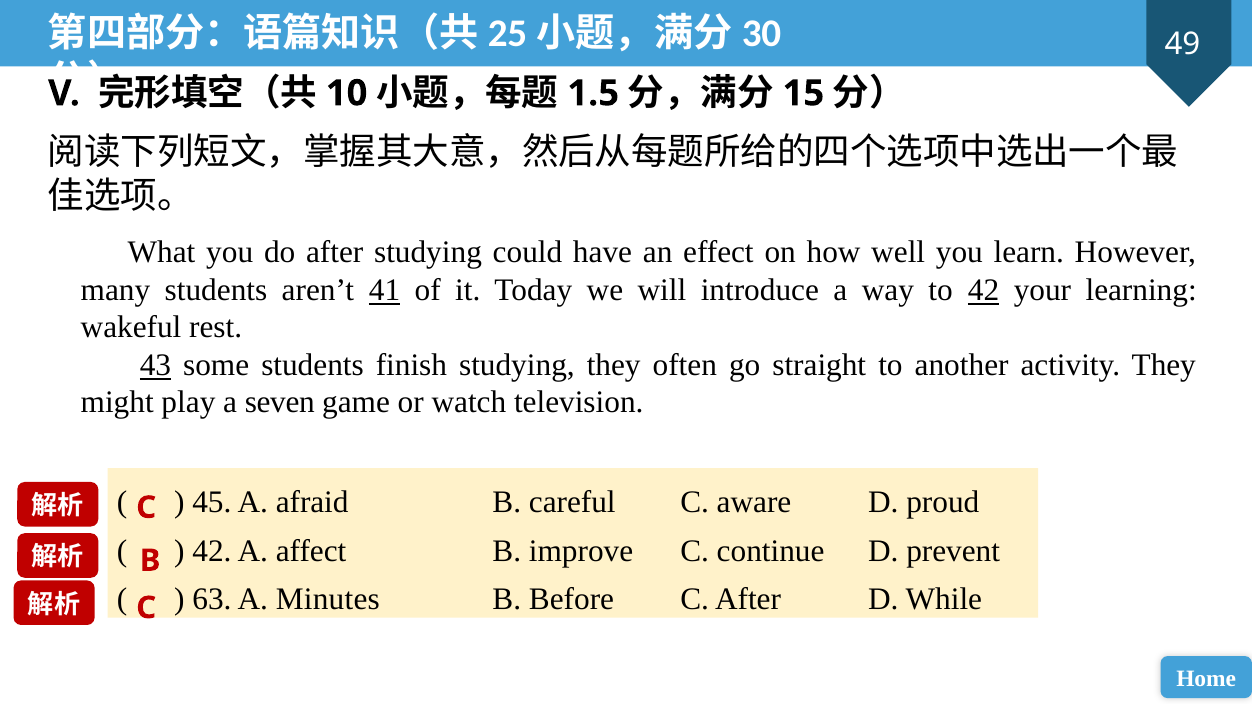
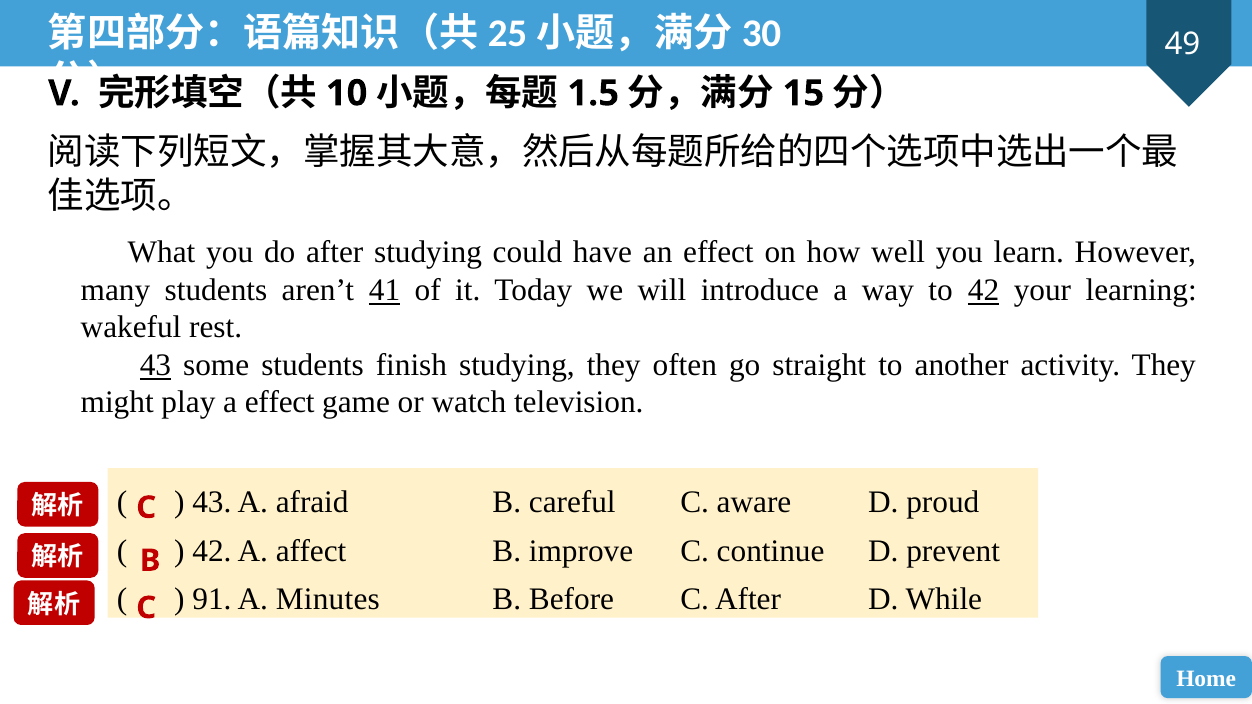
a seven: seven -> effect (280, 403)
45: 45 -> 43 (212, 502)
63: 63 -> 91 (212, 600)
